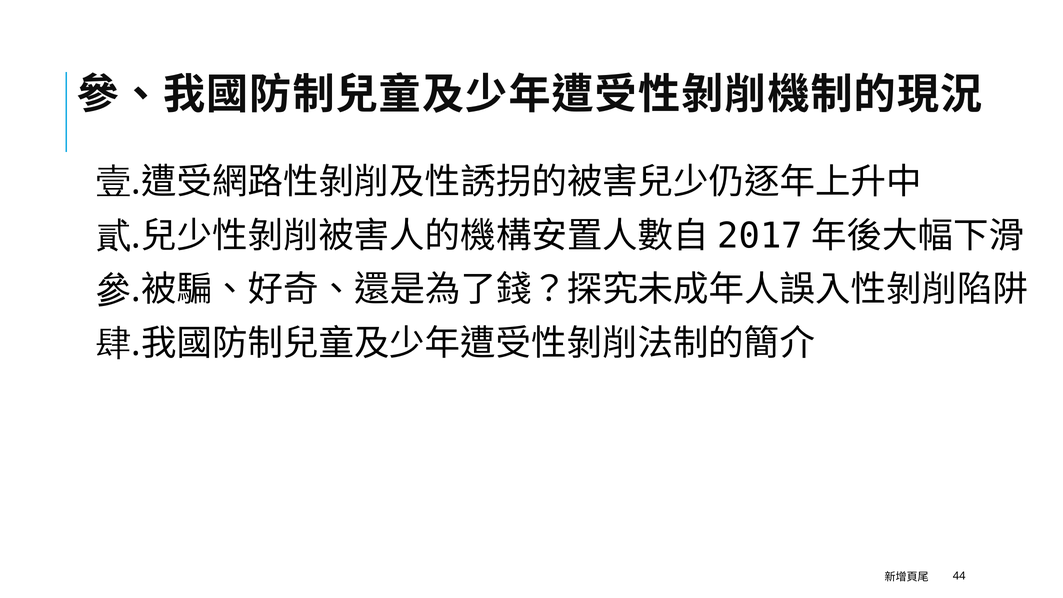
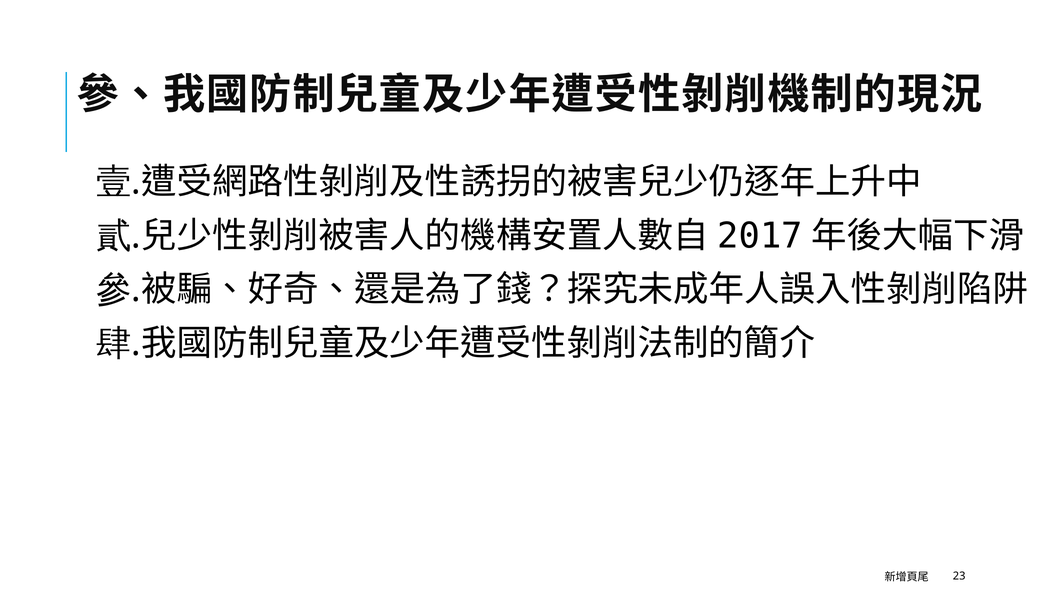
44: 44 -> 23 (959, 576)
